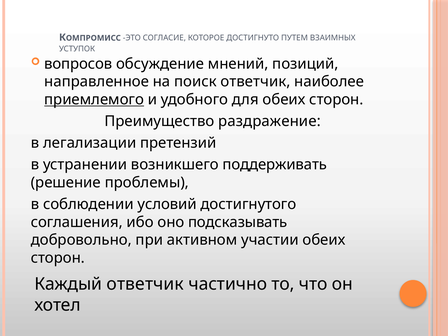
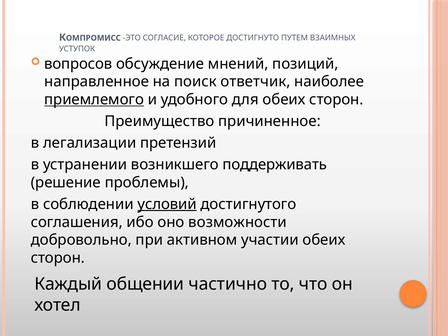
раздражение: раздражение -> причиненное (269, 121)
условий underline: none -> present (167, 204)
подсказывать: подсказывать -> возможности (238, 222)
Каждый ответчик: ответчик -> общении (145, 284)
